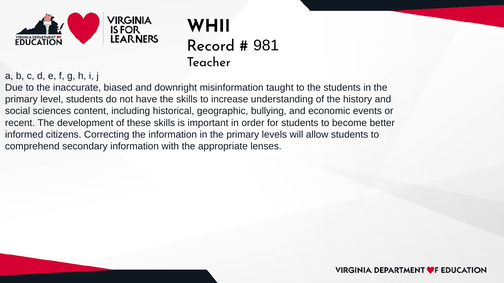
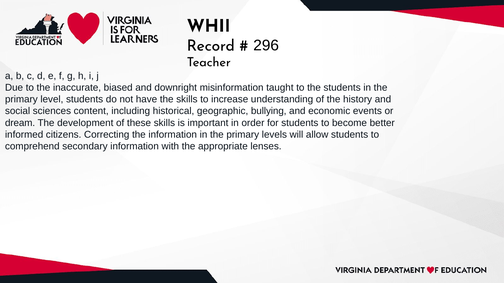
981: 981 -> 296 (266, 46)
recent: recent -> dream (20, 123)
